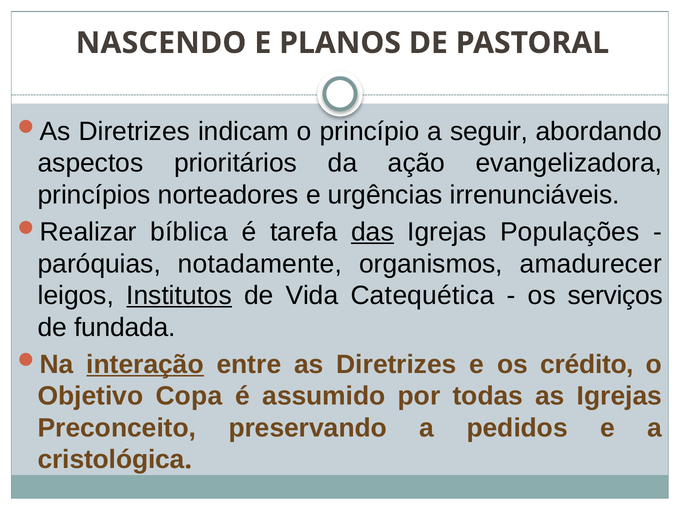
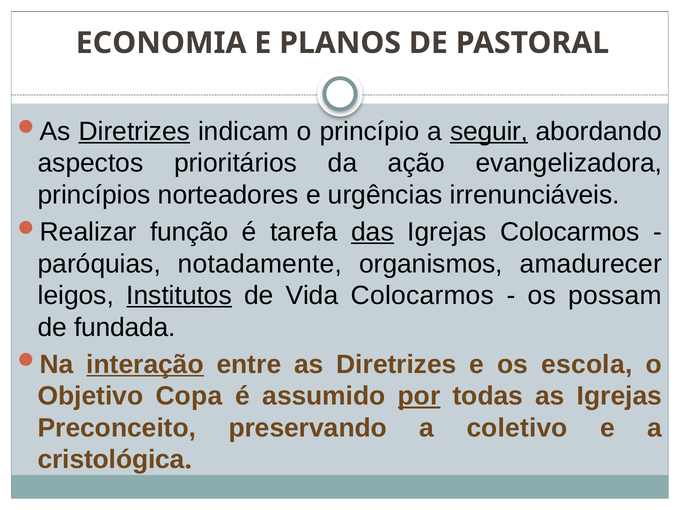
NASCENDO: NASCENDO -> ECONOMIA (161, 43)
Diretrizes underline: none -> present (134, 132)
seguir underline: none -> present (489, 132)
bíblica: bíblica -> função (189, 232)
Igrejas Populações: Populações -> Colocarmos (570, 232)
Vida Catequética: Catequética -> Colocarmos (422, 296)
serviços: serviços -> possam (615, 296)
crédito: crédito -> escola (587, 364)
por underline: none -> present (419, 396)
pedidos: pedidos -> coletivo (517, 428)
